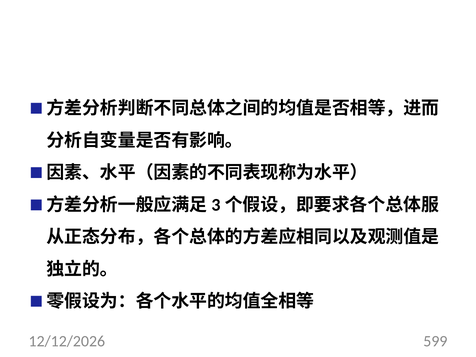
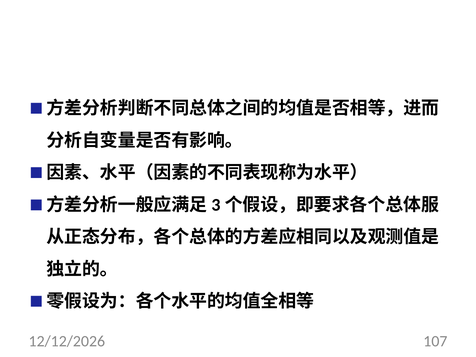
599: 599 -> 107 (435, 341)
